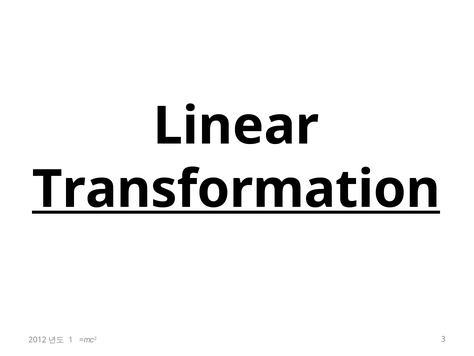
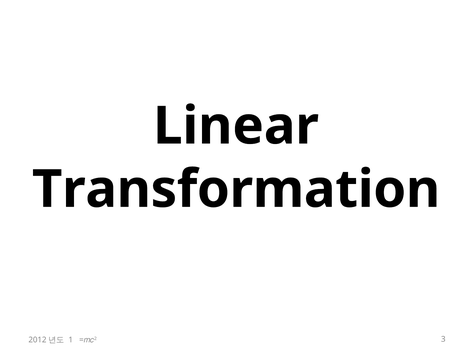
Transformation underline: present -> none (236, 189)
